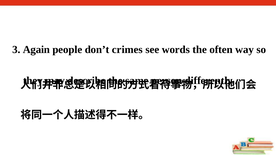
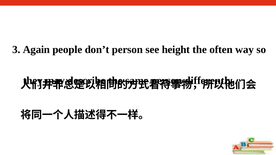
don’t crimes: crimes -> person (127, 50)
words: words -> height (176, 50)
